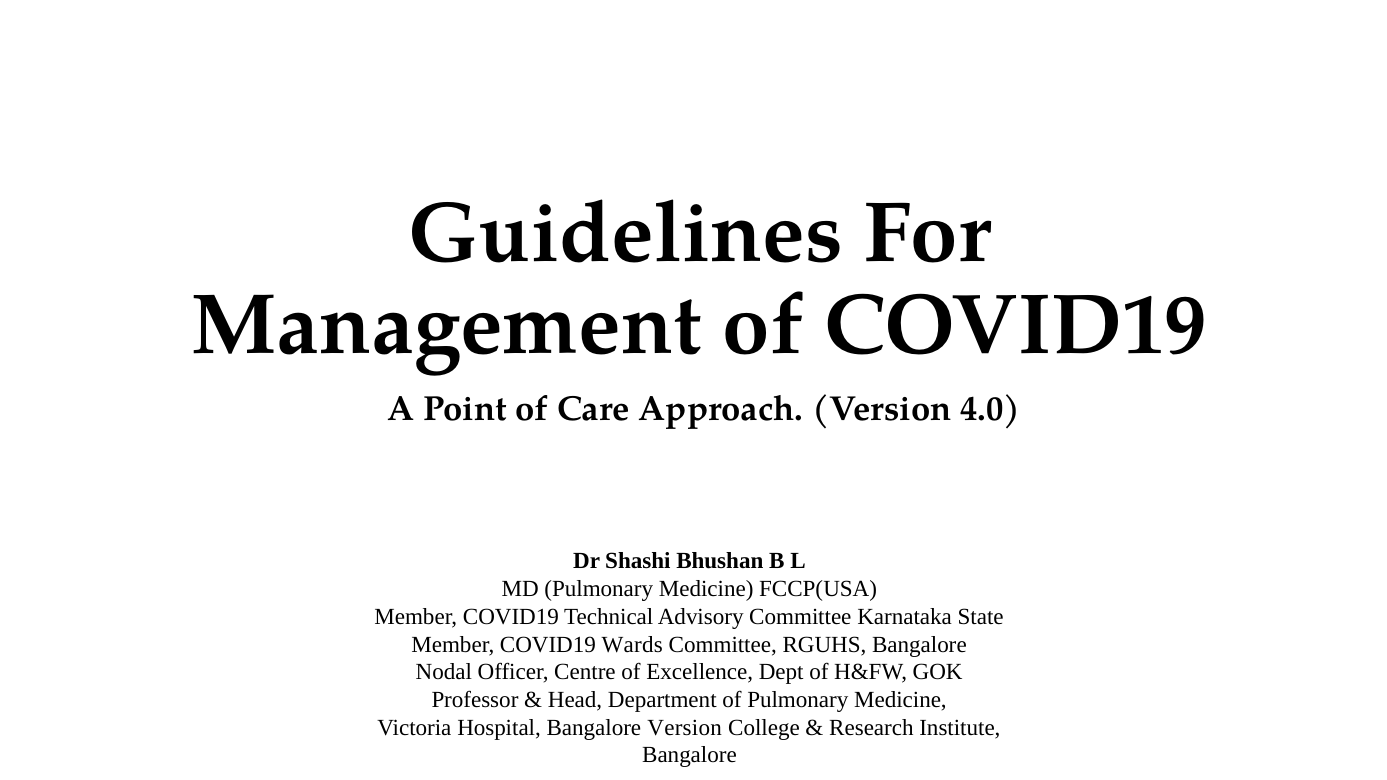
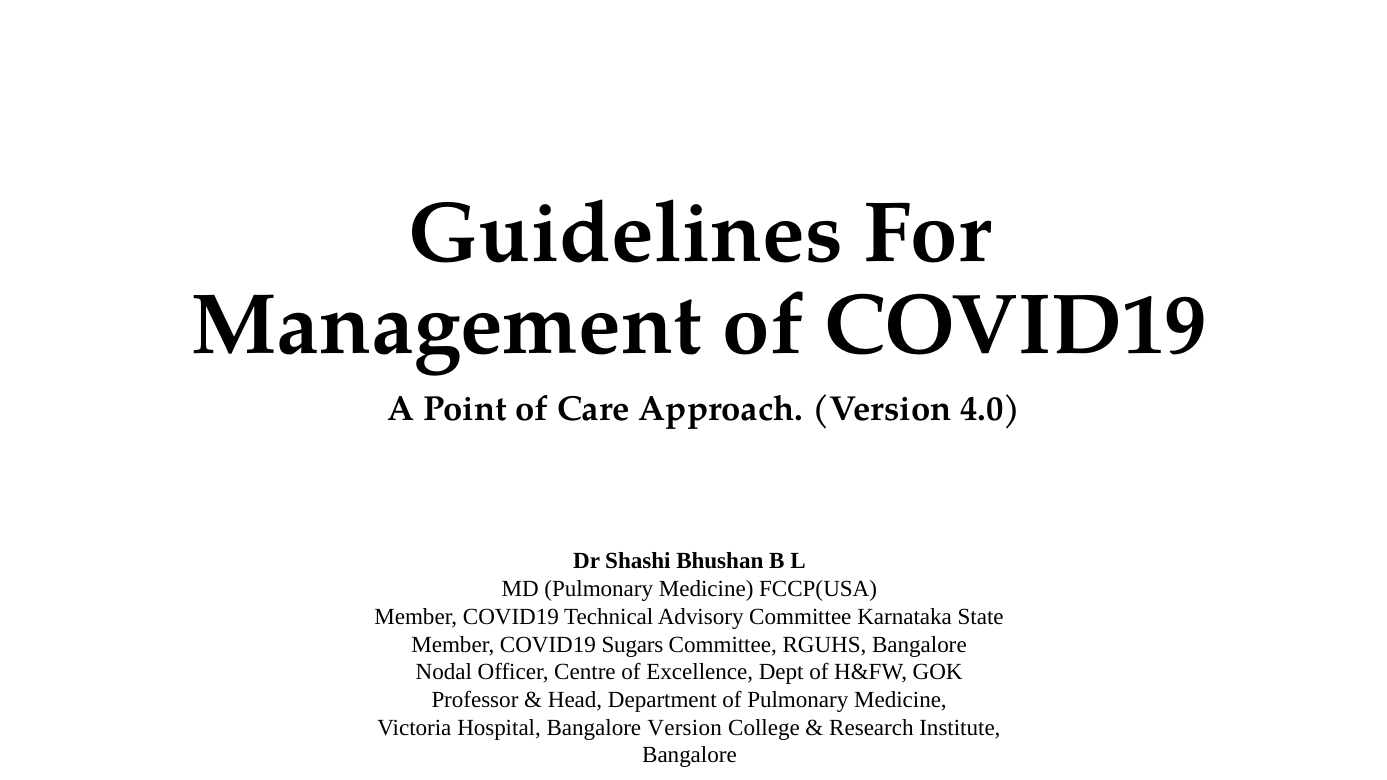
Wards: Wards -> Sugars (632, 645)
